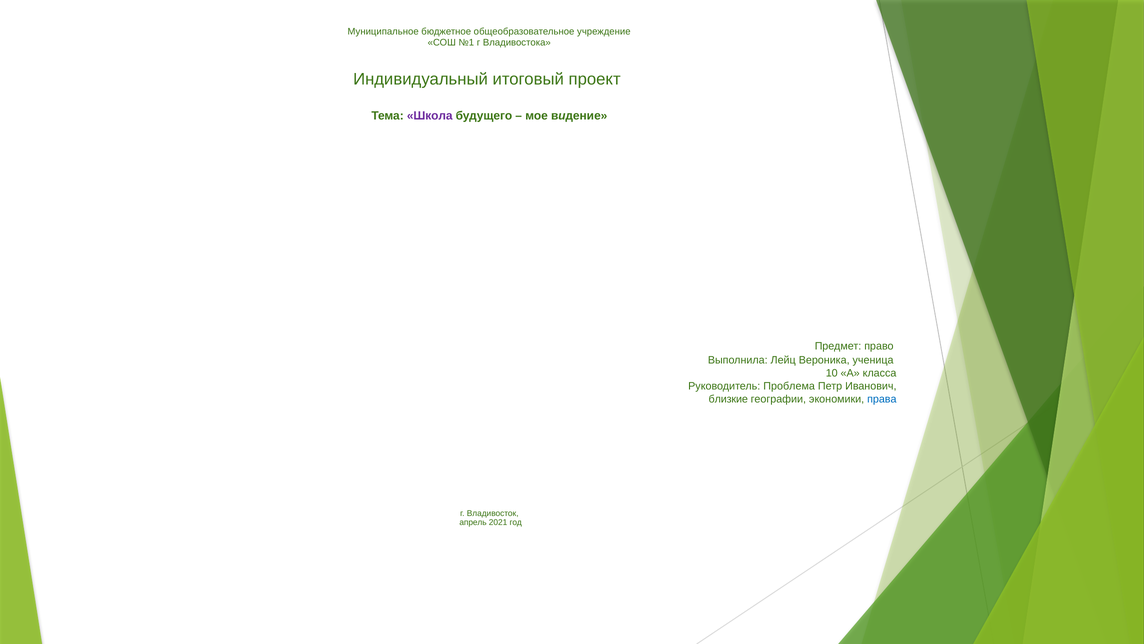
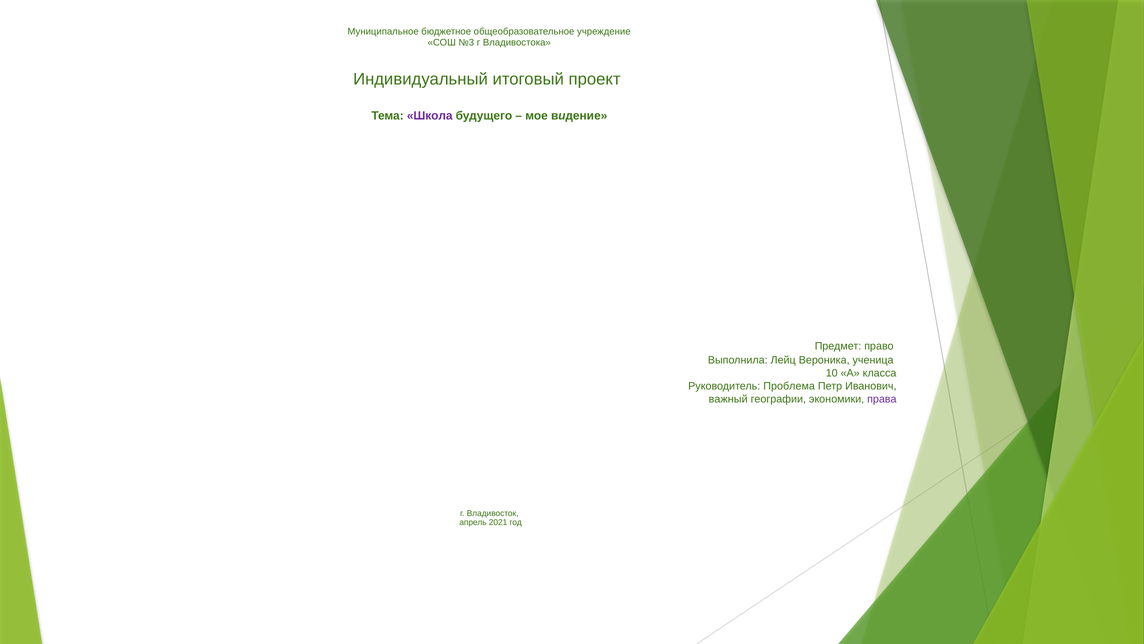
№1: №1 -> №3 (466, 43)
близкие: близкие -> важный (728, 399)
права colour: blue -> purple (882, 399)
